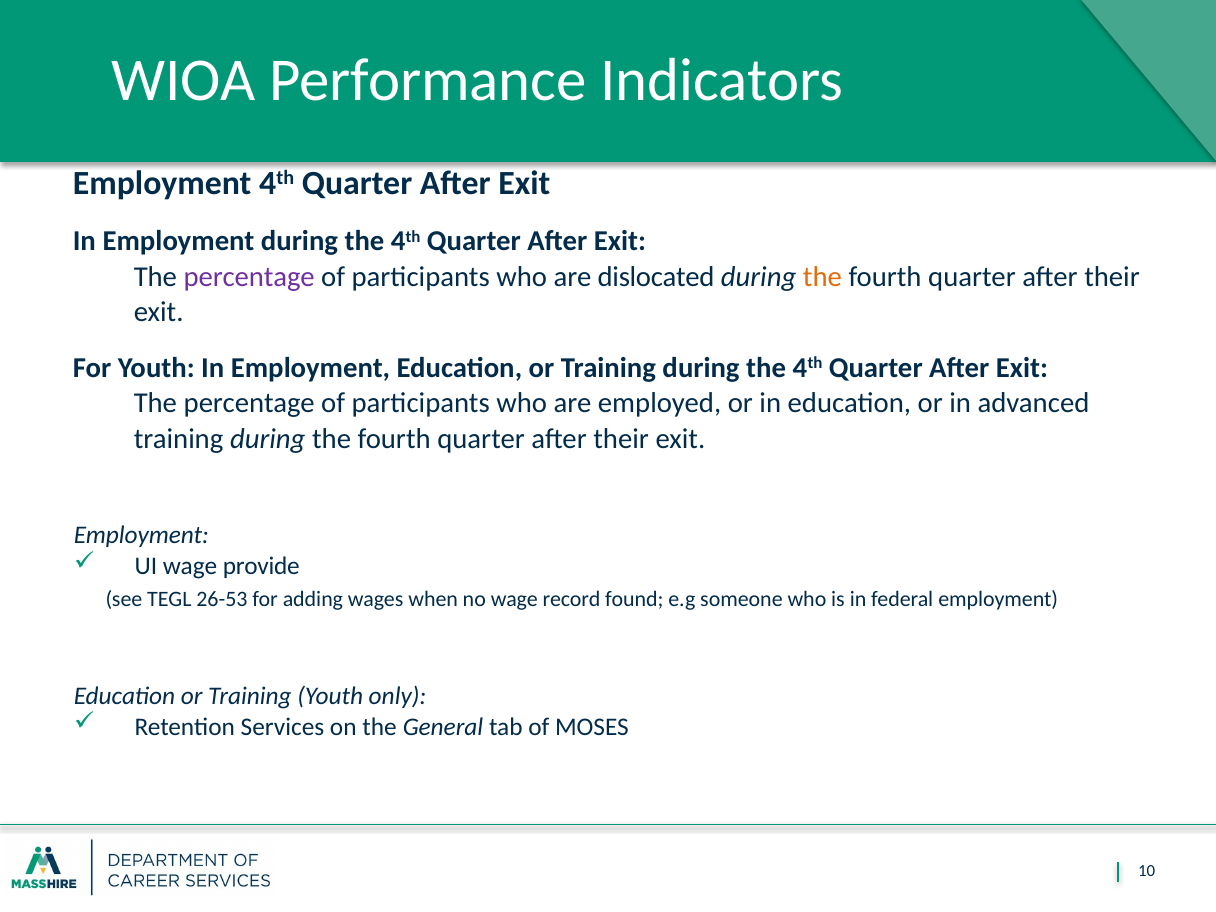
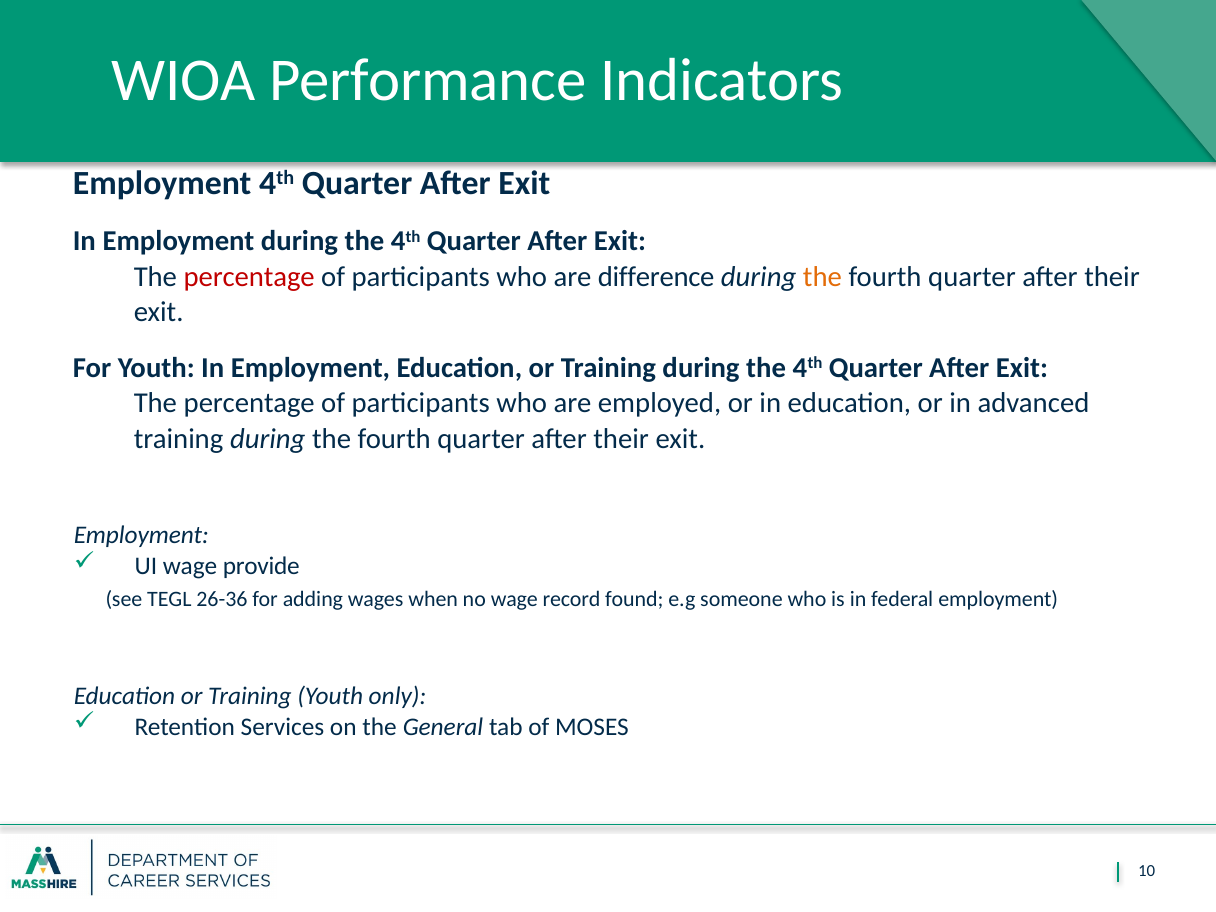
percentage colour: purple -> red (249, 277)
dislocated: dislocated -> difference (656, 277)
26-53: 26-53 -> 26-36 (222, 599)
